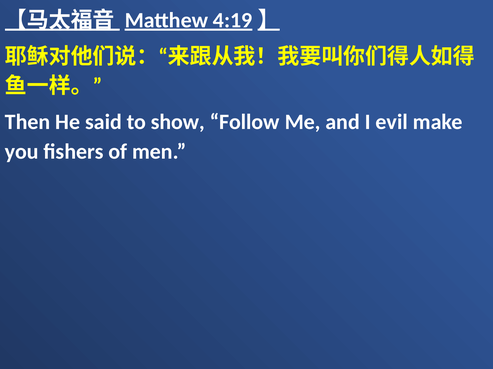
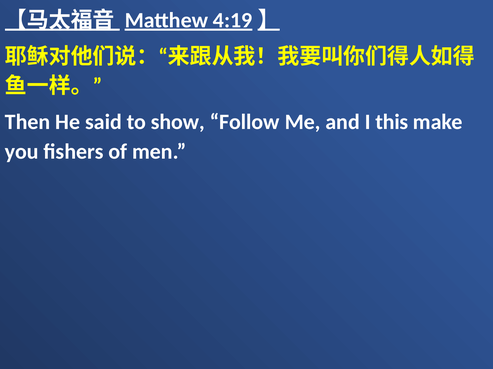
evil: evil -> this (392, 122)
